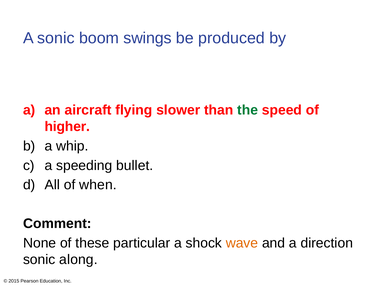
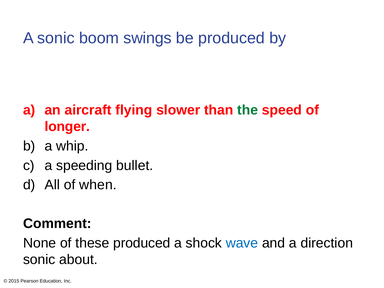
higher: higher -> longer (67, 127)
these particular: particular -> produced (142, 243)
wave colour: orange -> blue (242, 243)
along: along -> about (78, 260)
